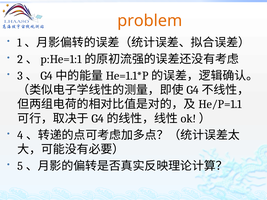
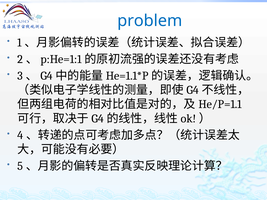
problem colour: orange -> blue (150, 21)
